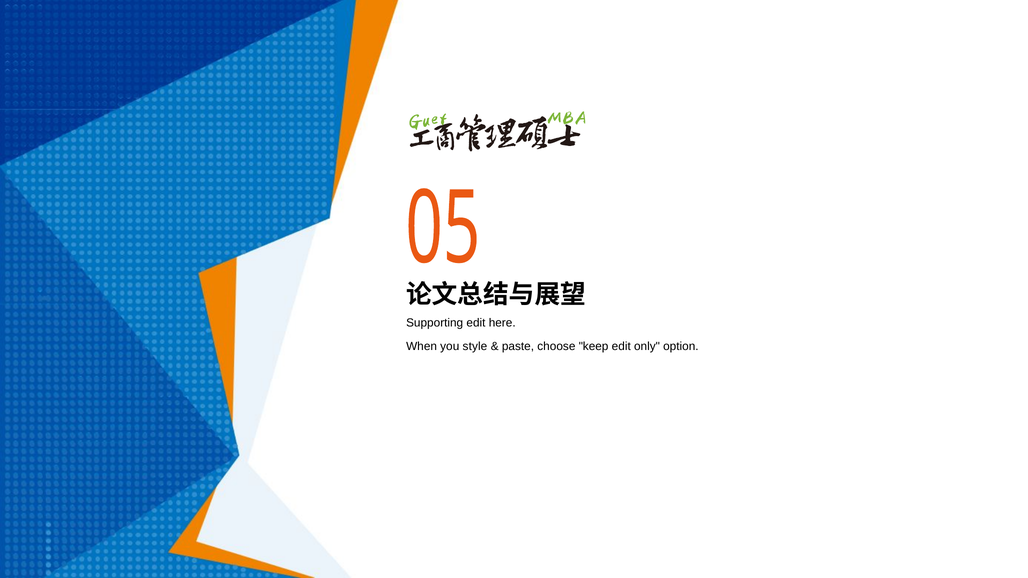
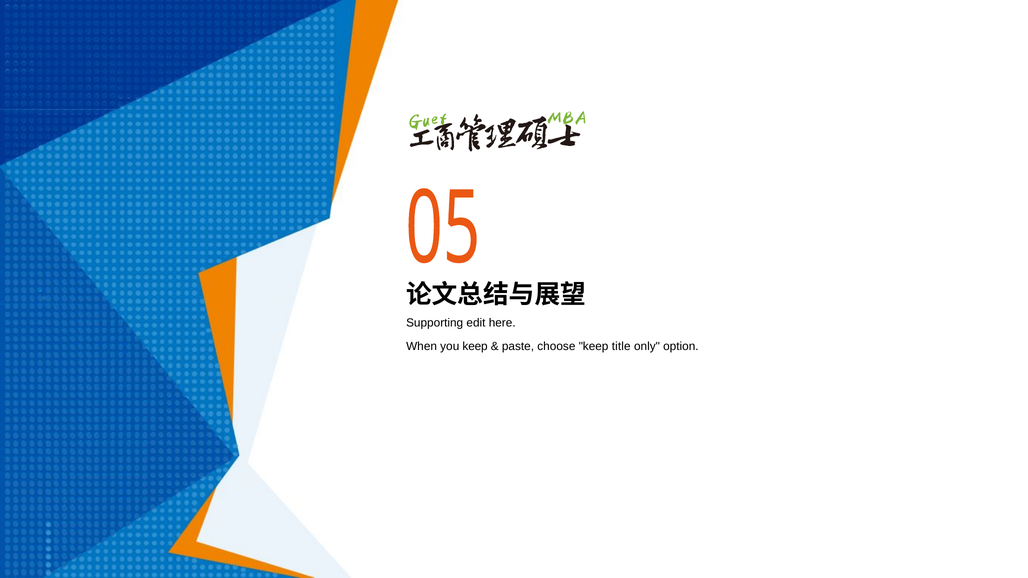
you style: style -> keep (475, 346)
keep edit: edit -> title (621, 346)
